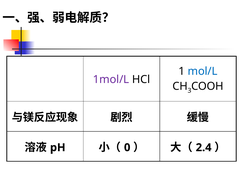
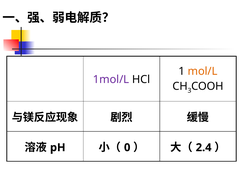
mol/L colour: blue -> orange (203, 71)
